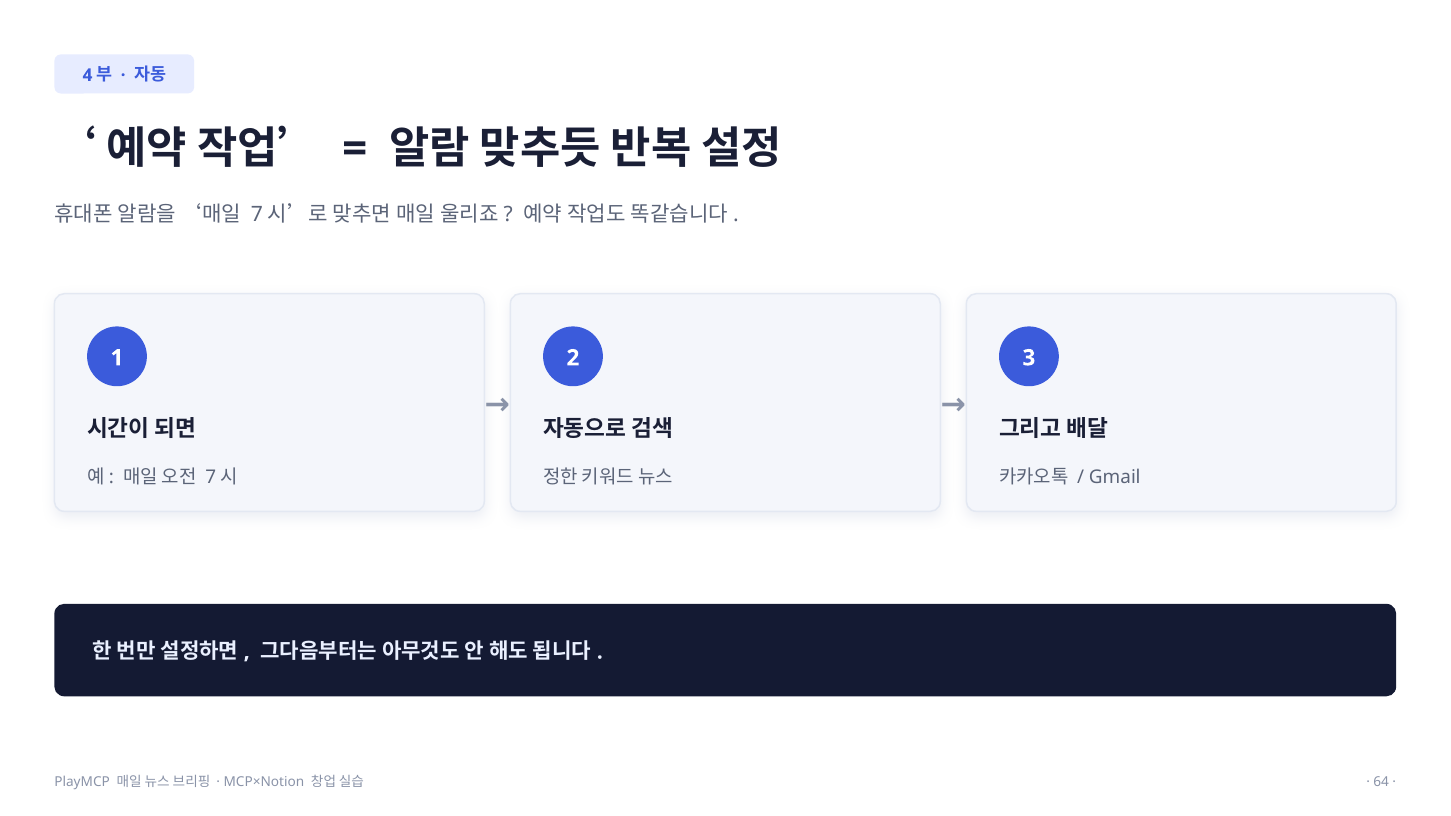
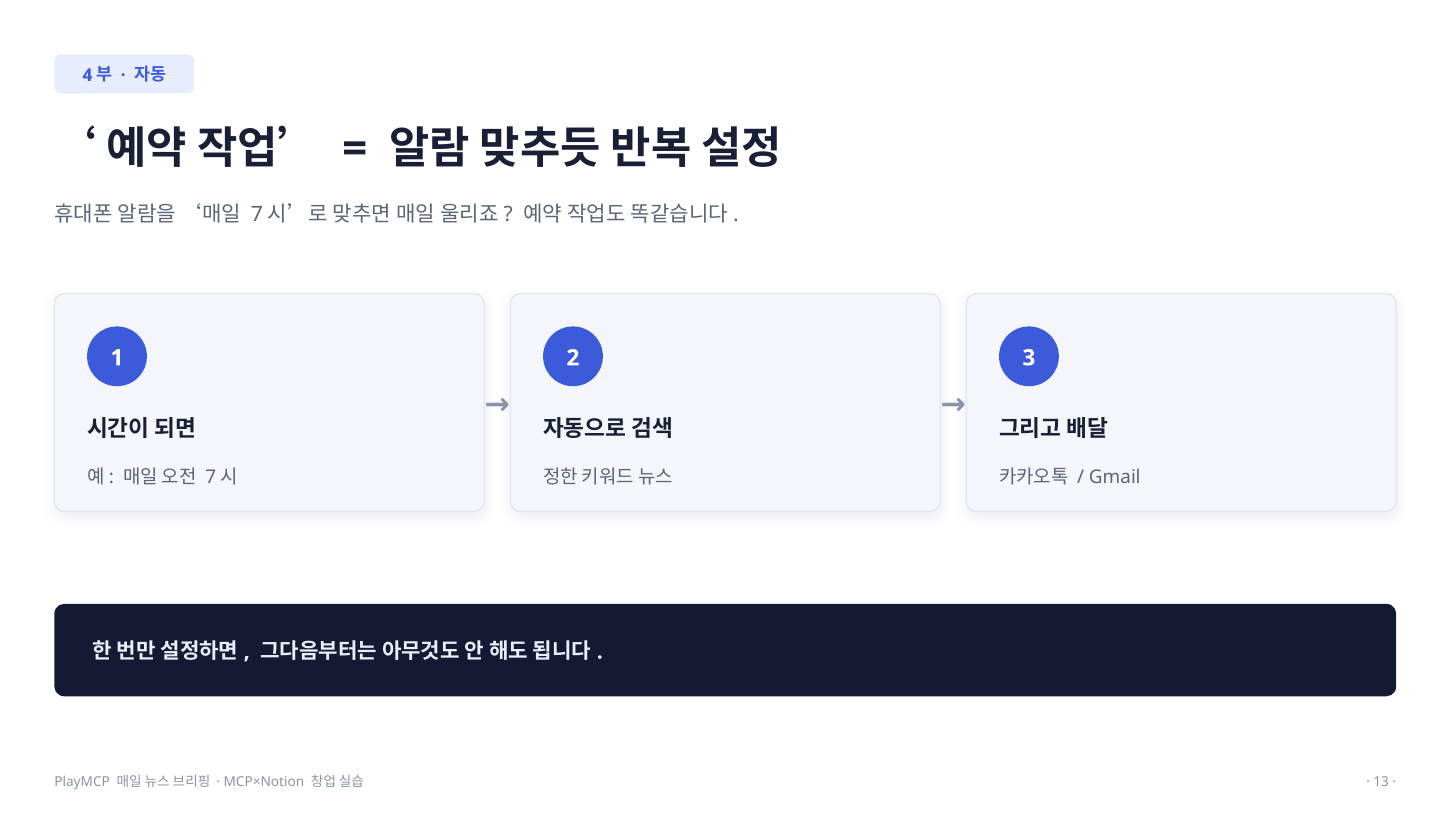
64: 64 -> 13 (1381, 782)
